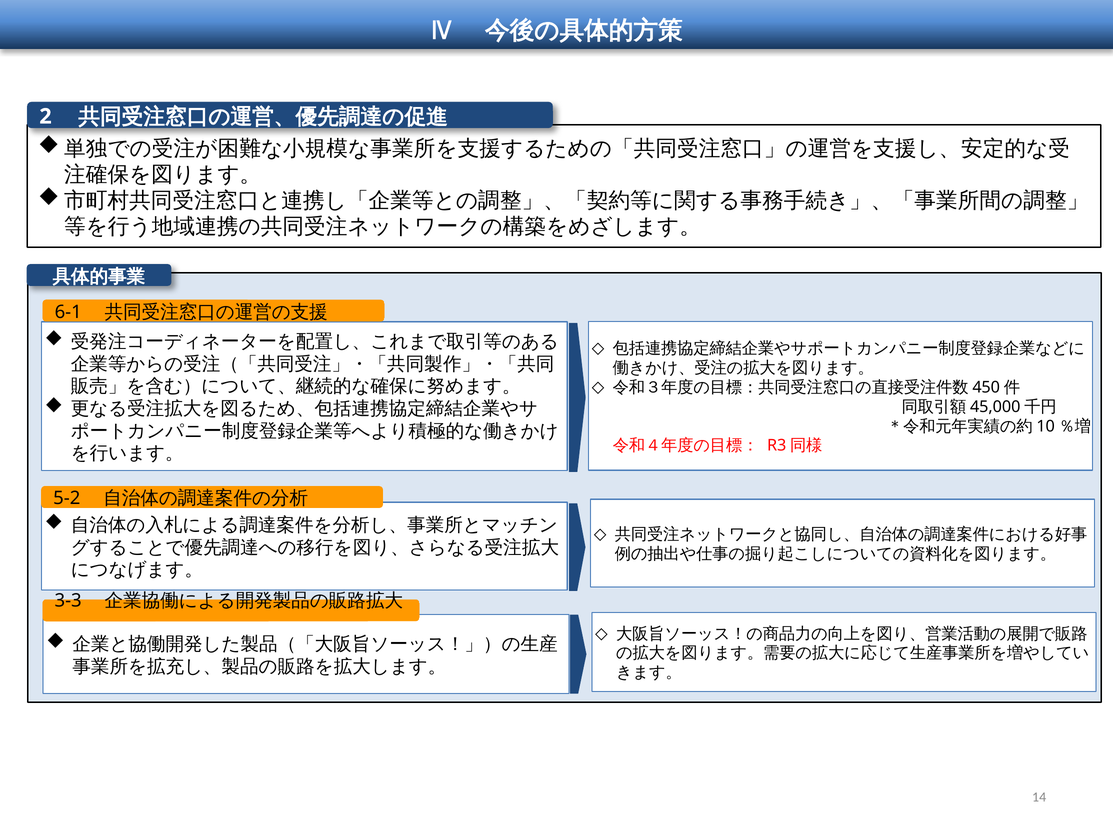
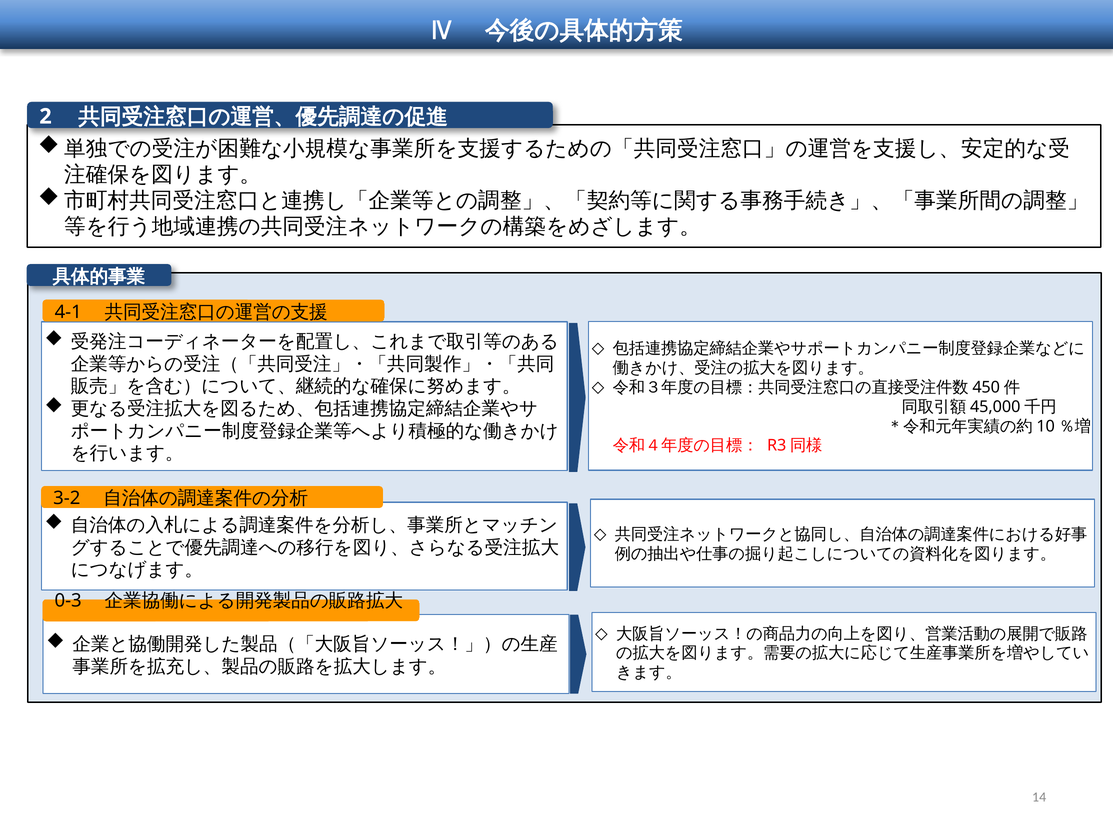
6-1: 6-1 -> 4-1 (68, 312)
5-2: 5-2 -> 3-2 (67, 498)
3-3: 3-3 -> 0-3 (68, 600)
